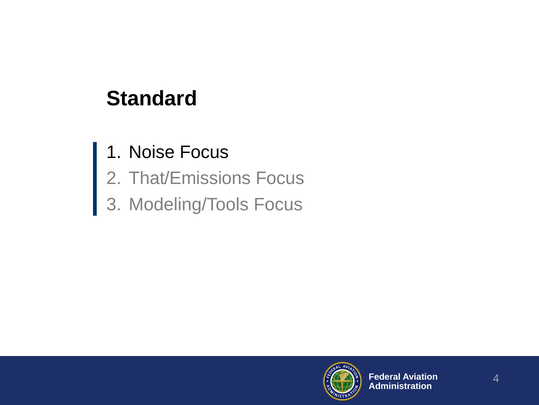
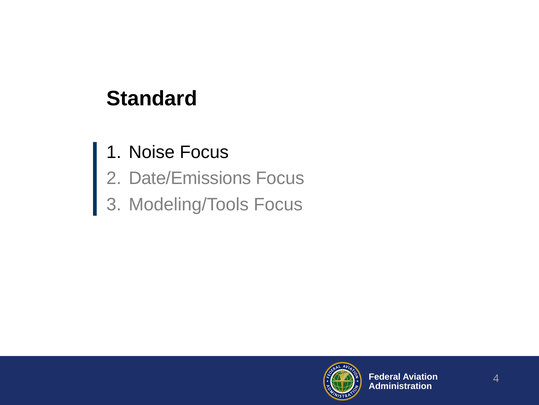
That/Emissions: That/Emissions -> Date/Emissions (190, 178)
